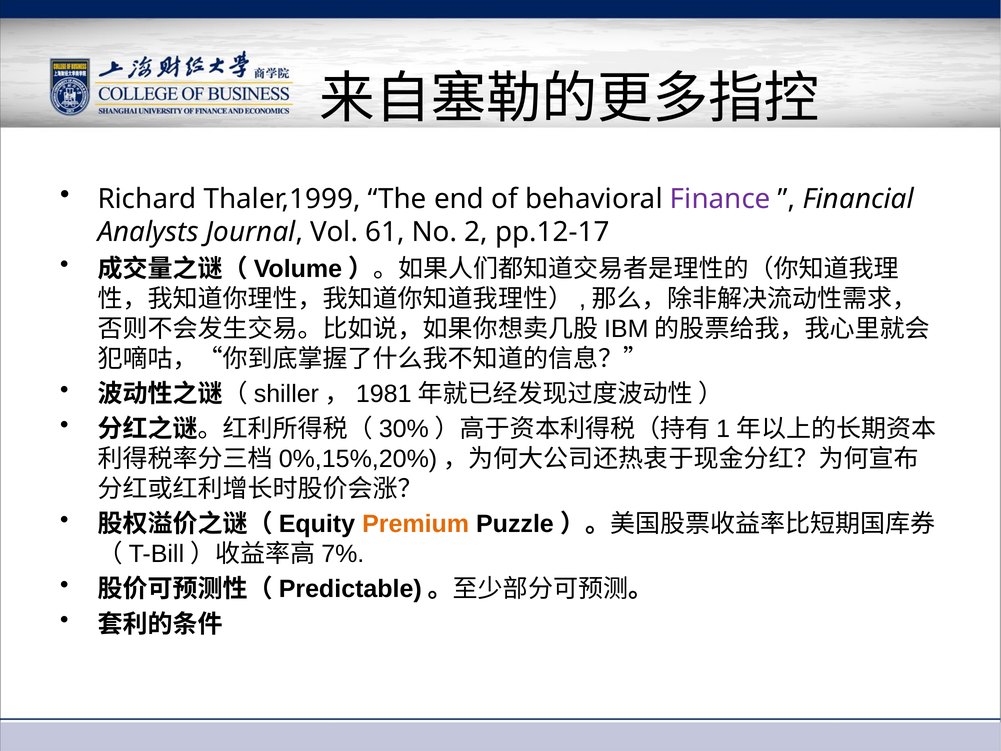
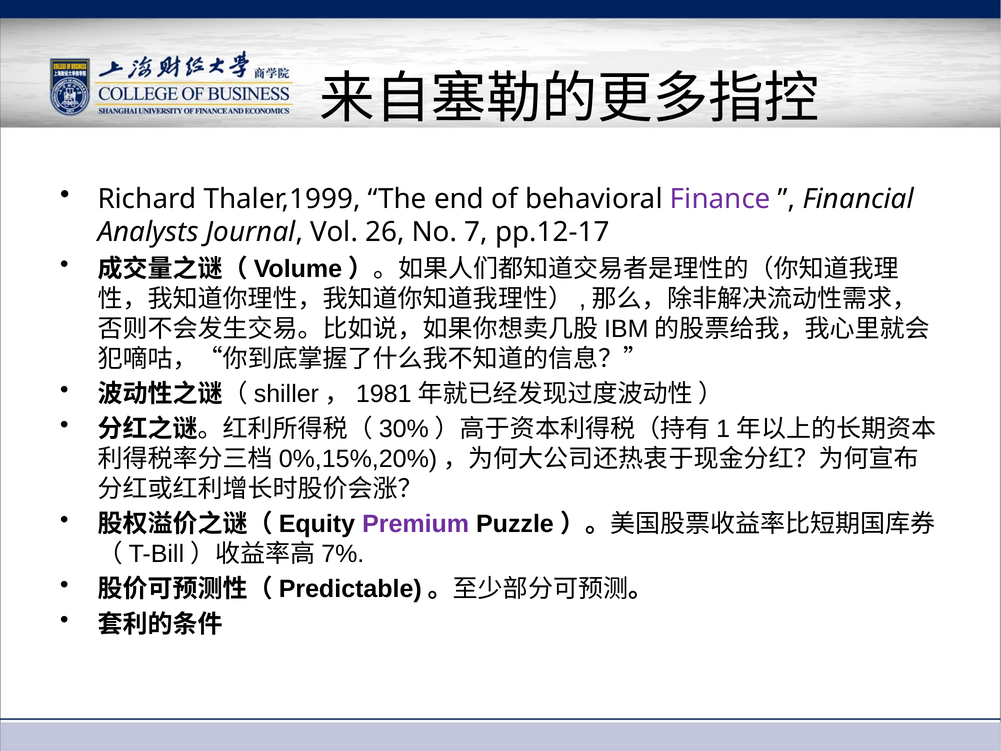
61: 61 -> 26 (385, 232)
2: 2 -> 7 (476, 232)
Premium colour: orange -> purple (416, 524)
